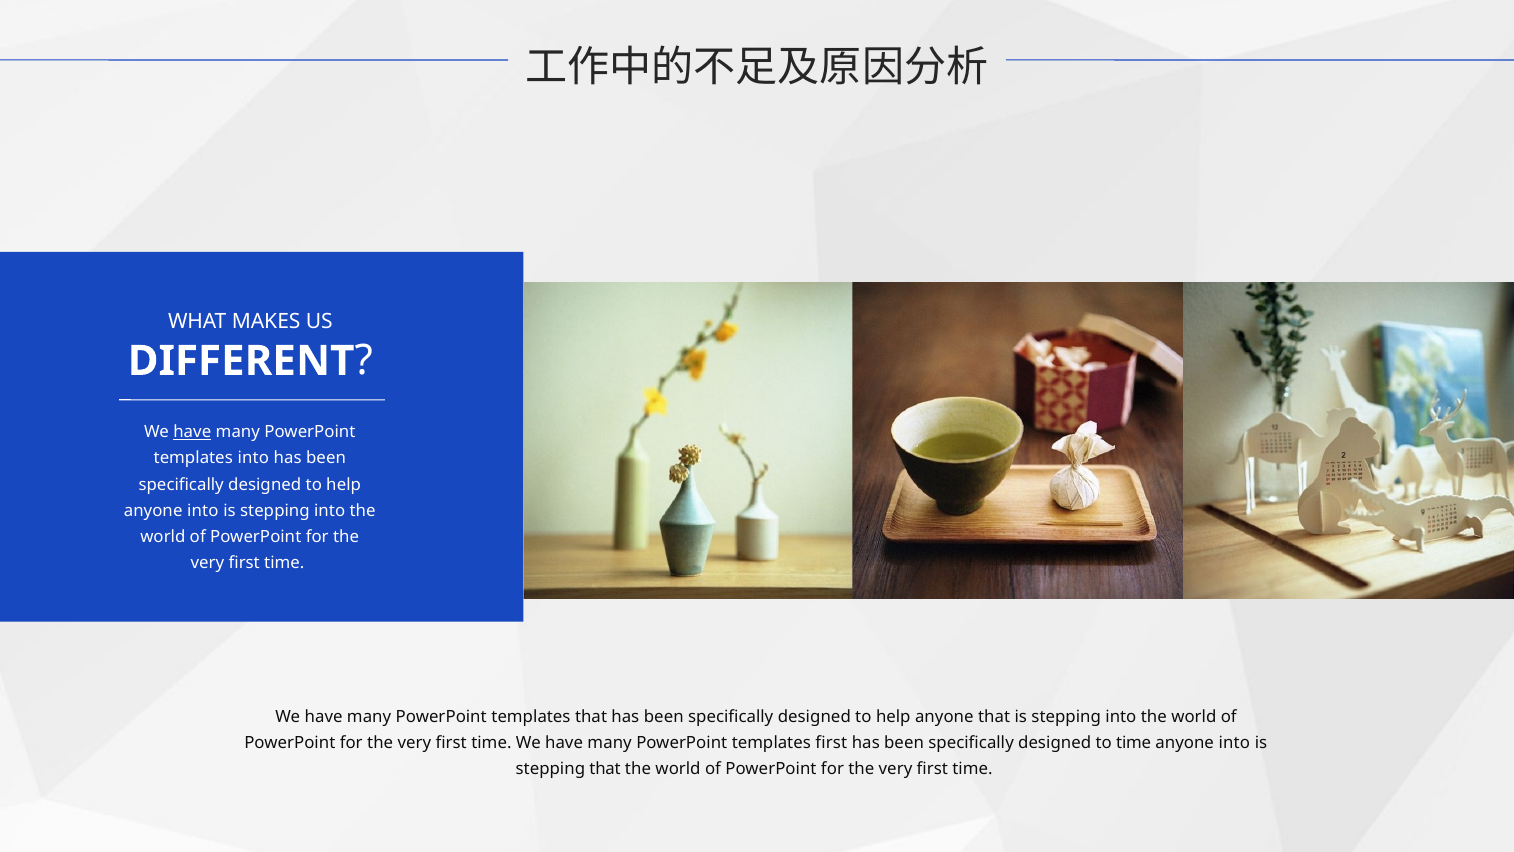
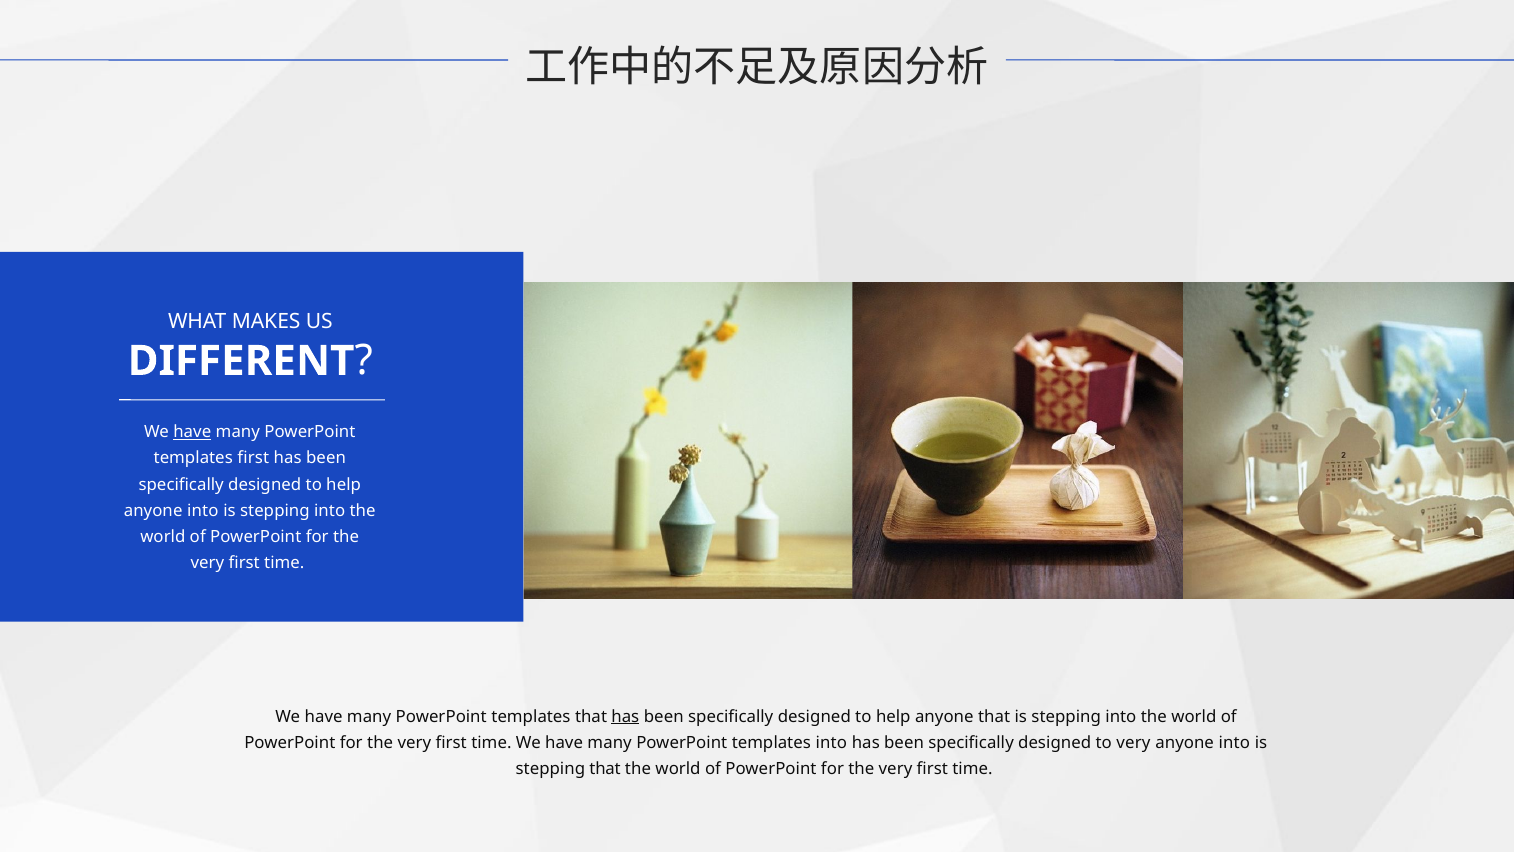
templates into: into -> first (253, 458)
has underline: none -> present (625, 716)
templates first: first -> into (831, 742)
to time: time -> very (1134, 742)
